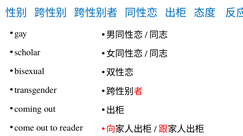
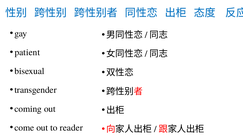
scholar: scholar -> patient (27, 53)
